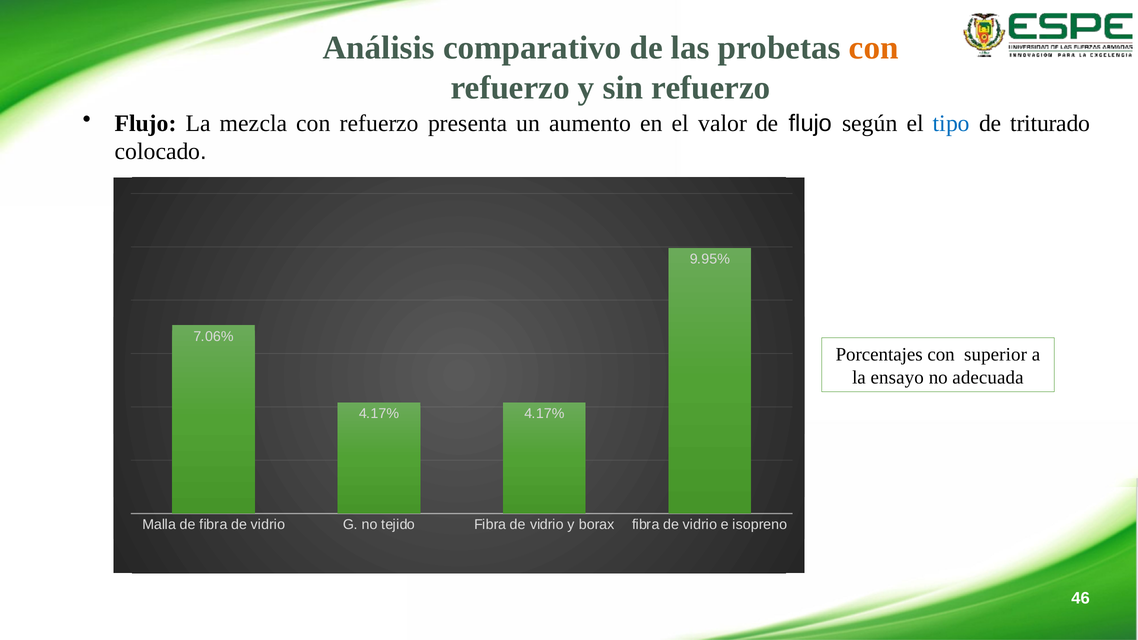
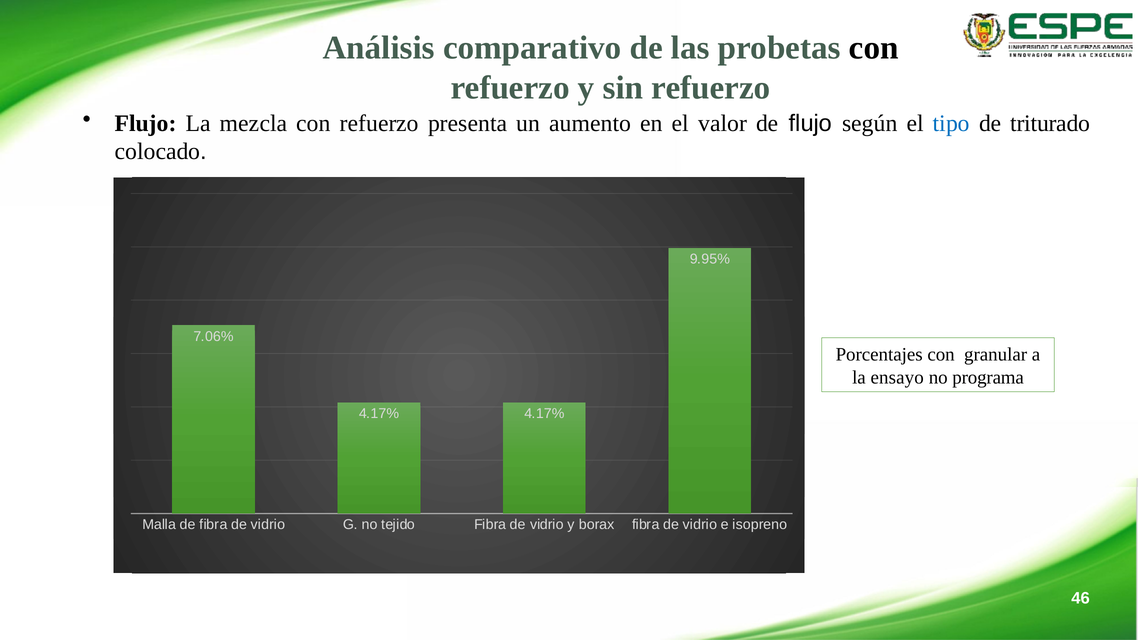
con colour: orange -> black (874, 48)
superior: superior -> granular (996, 355)
adecuada: adecuada -> programa (988, 377)
